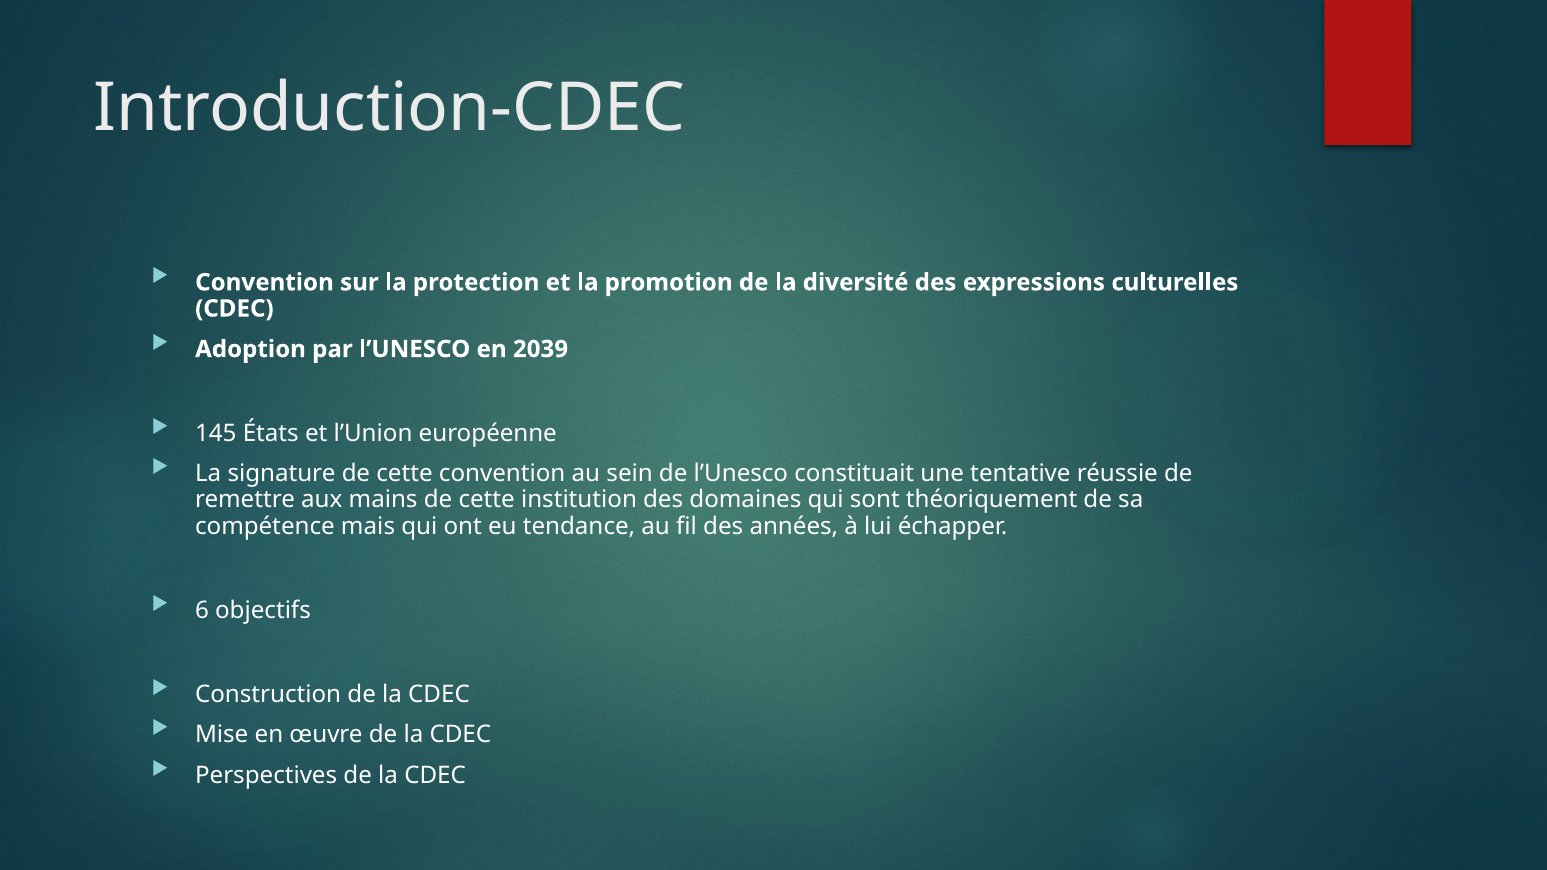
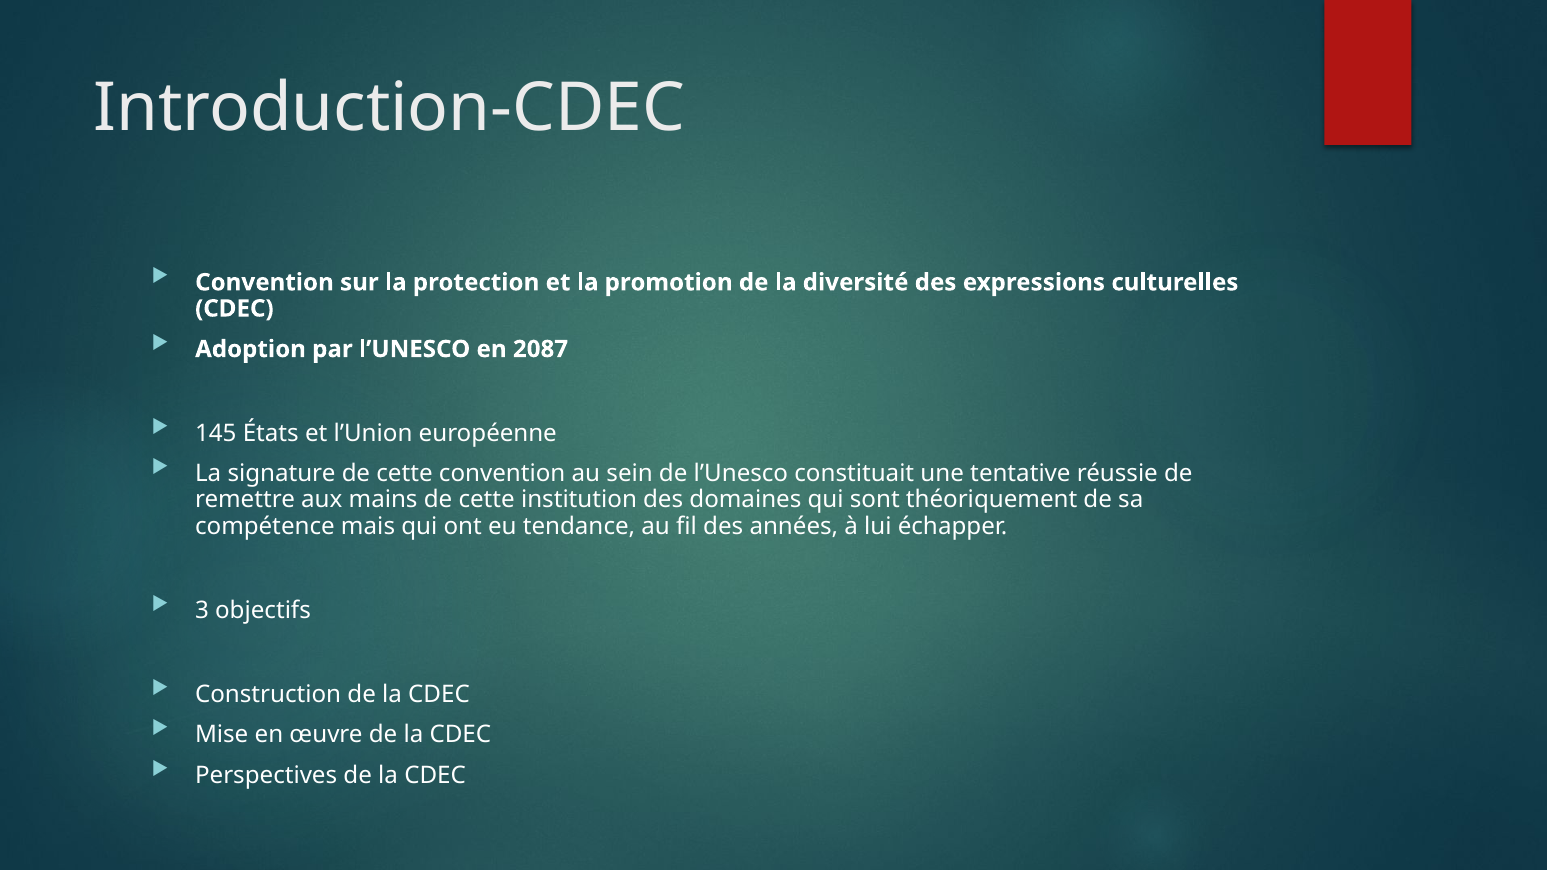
2039: 2039 -> 2087 (541, 349)
6: 6 -> 3 (202, 610)
